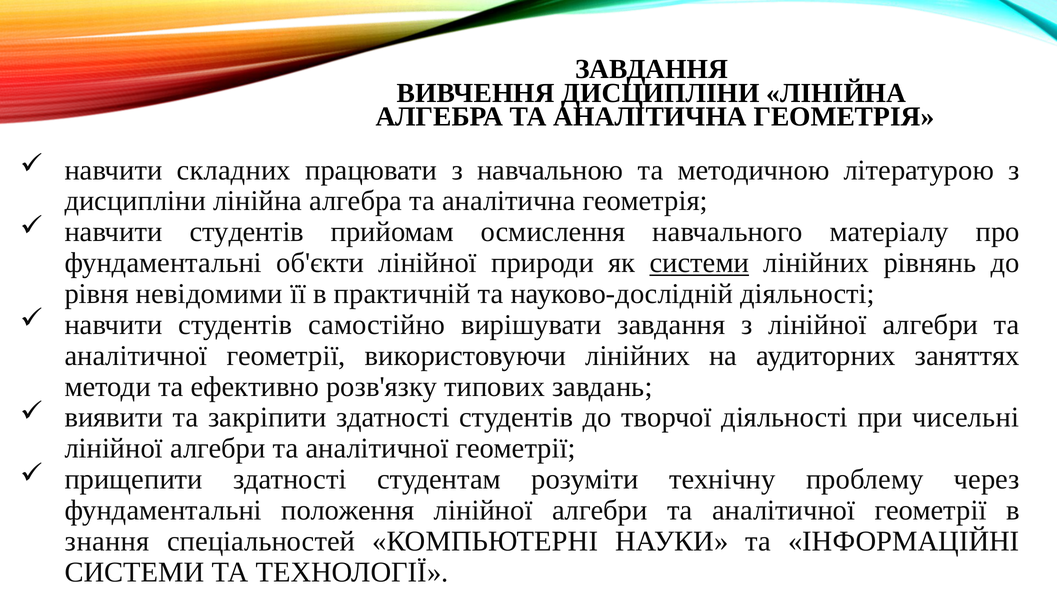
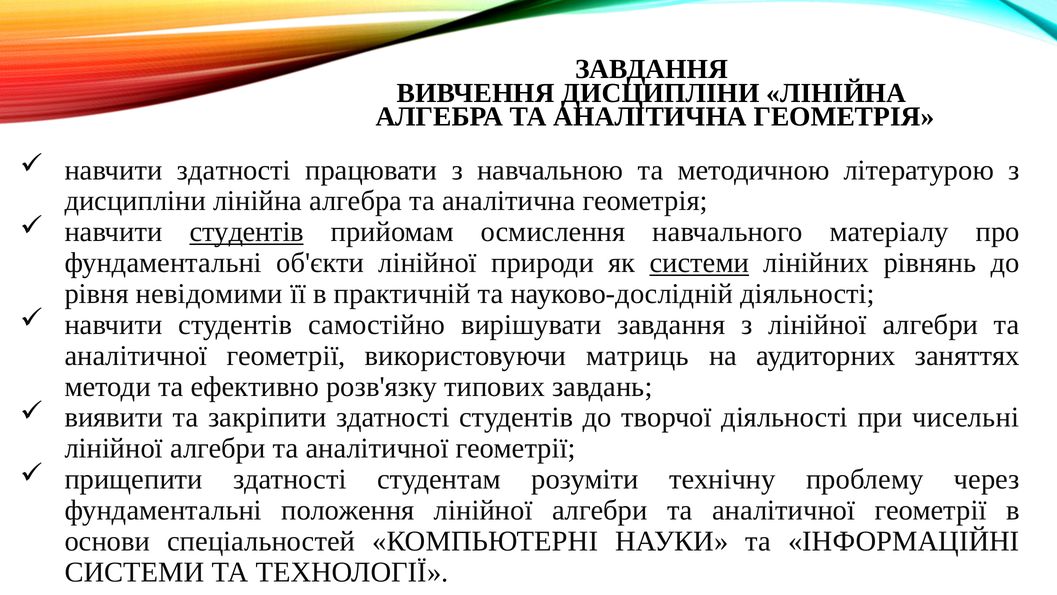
навчити складних: складних -> здатності (234, 170)
студентів underline: none -> present (247, 232)
використовуючи лінійних: лінійних -> матриць (637, 355)
знання: знання -> основи (107, 541)
